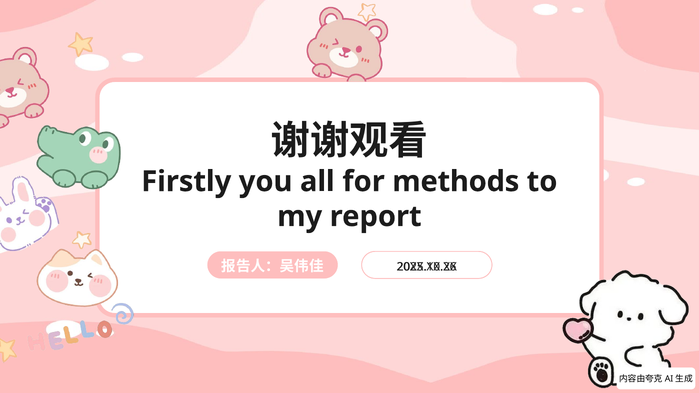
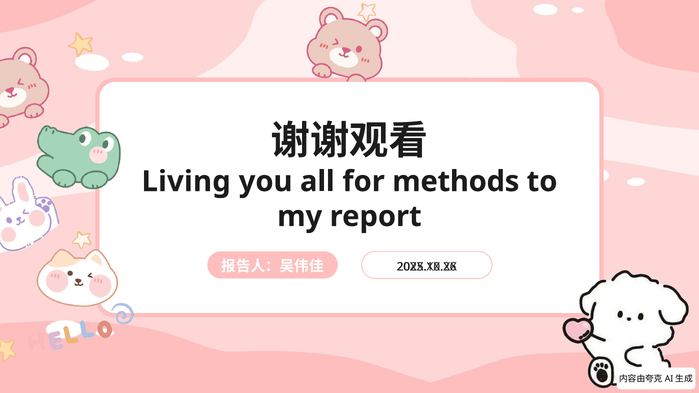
Firstly: Firstly -> Living (186, 182)
